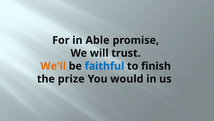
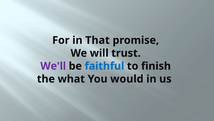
Able: Able -> That (97, 40)
We'll colour: orange -> purple (53, 66)
prize: prize -> what (71, 79)
